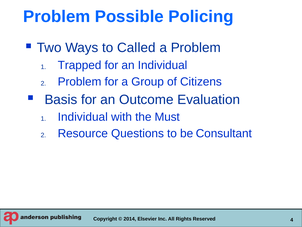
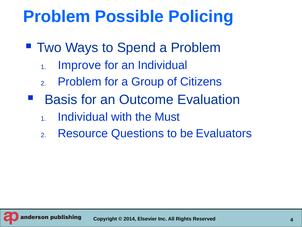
Called: Called -> Spend (136, 48)
Trapped: Trapped -> Improve (79, 65)
Consultant: Consultant -> Evaluators (224, 133)
